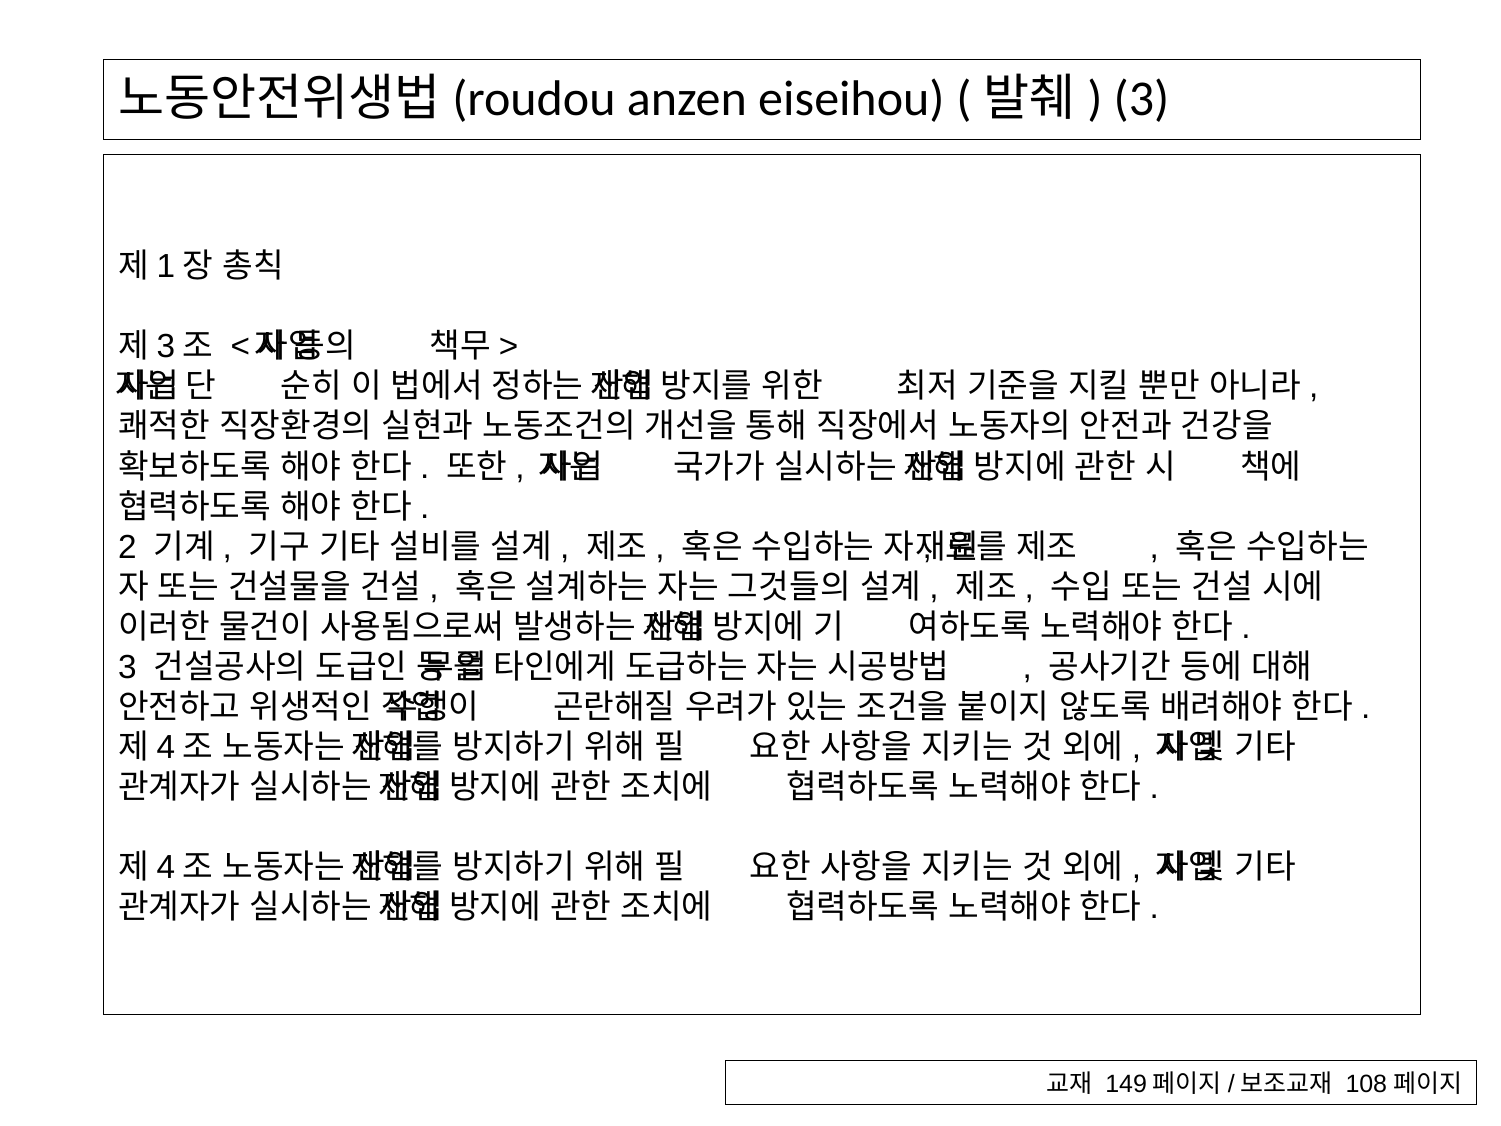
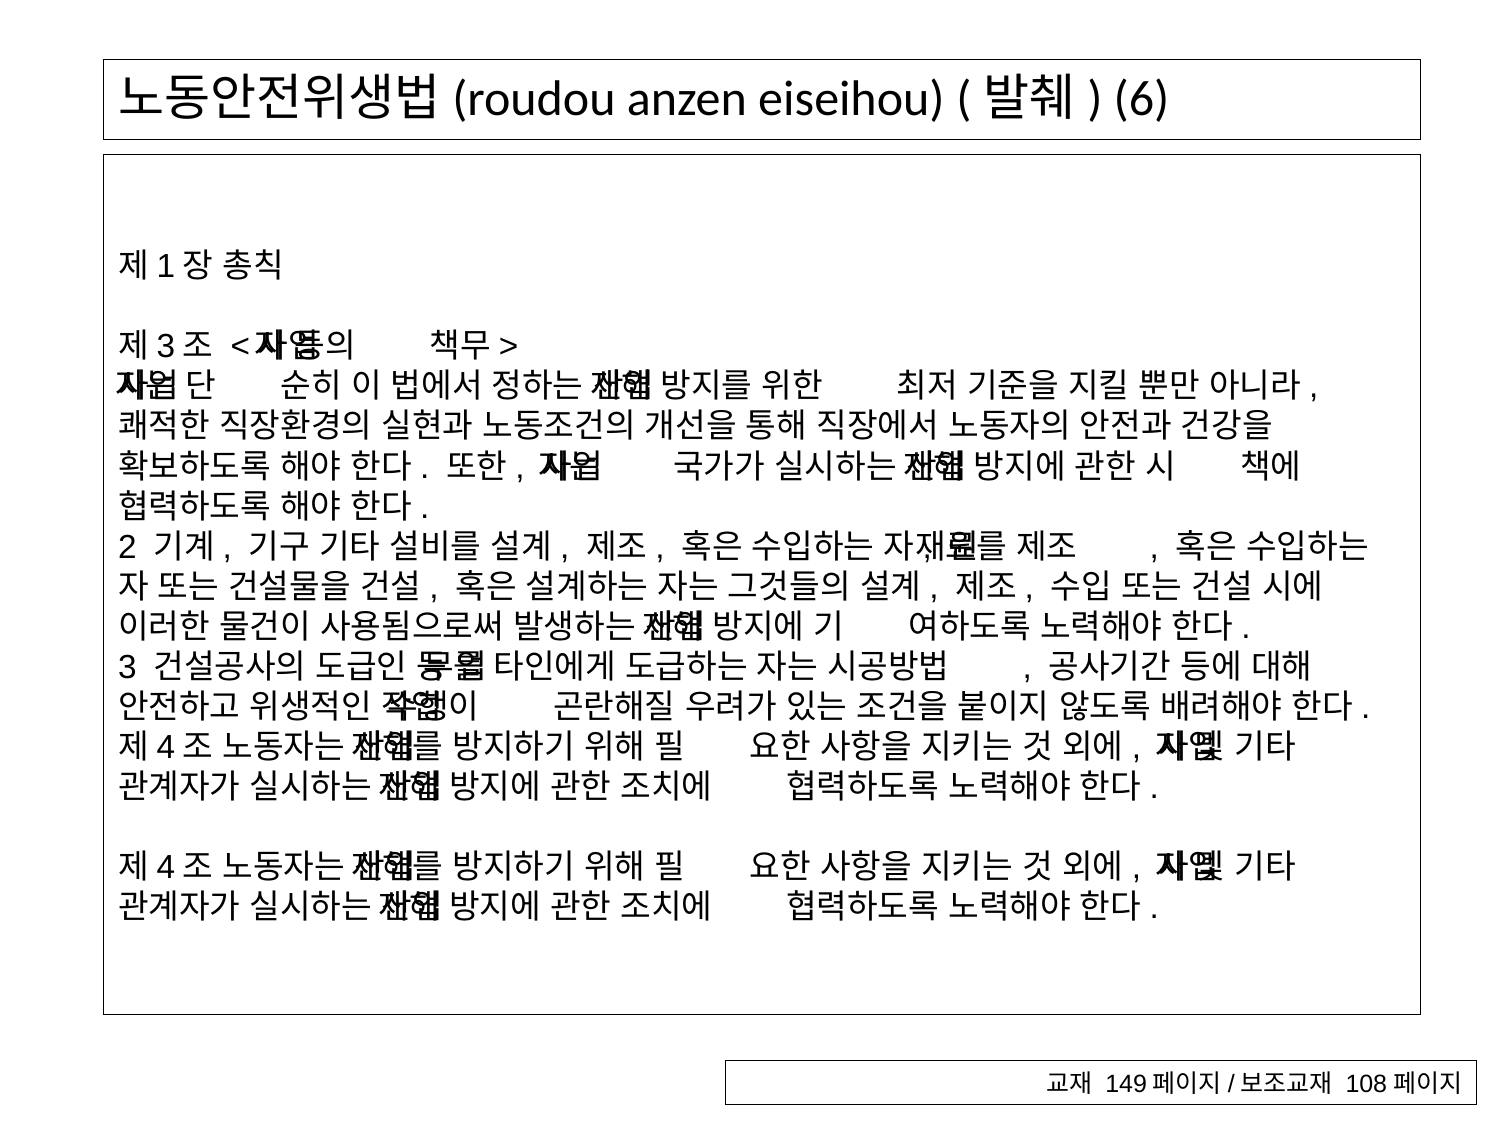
3: 3 -> 6 (1141, 99)
